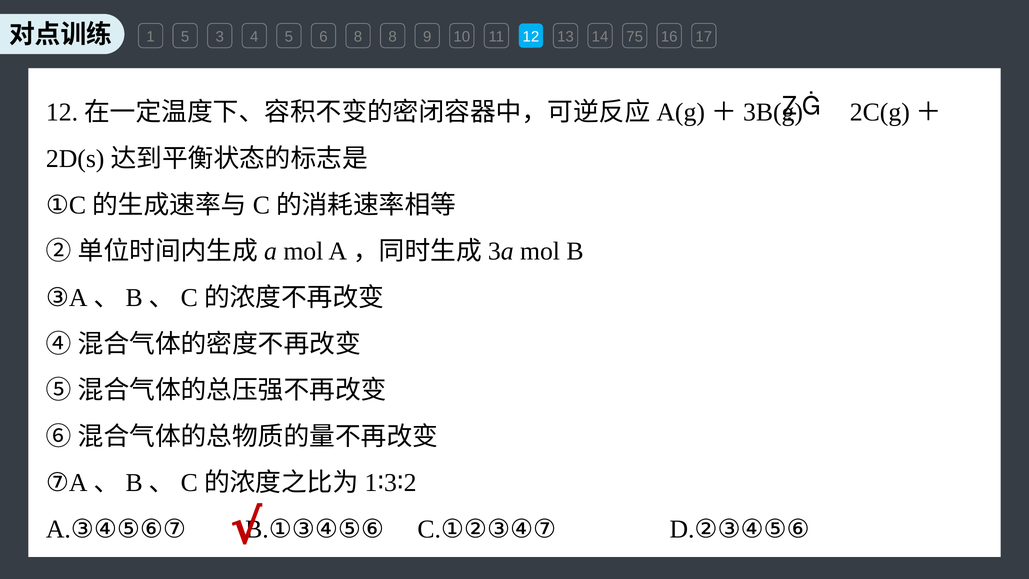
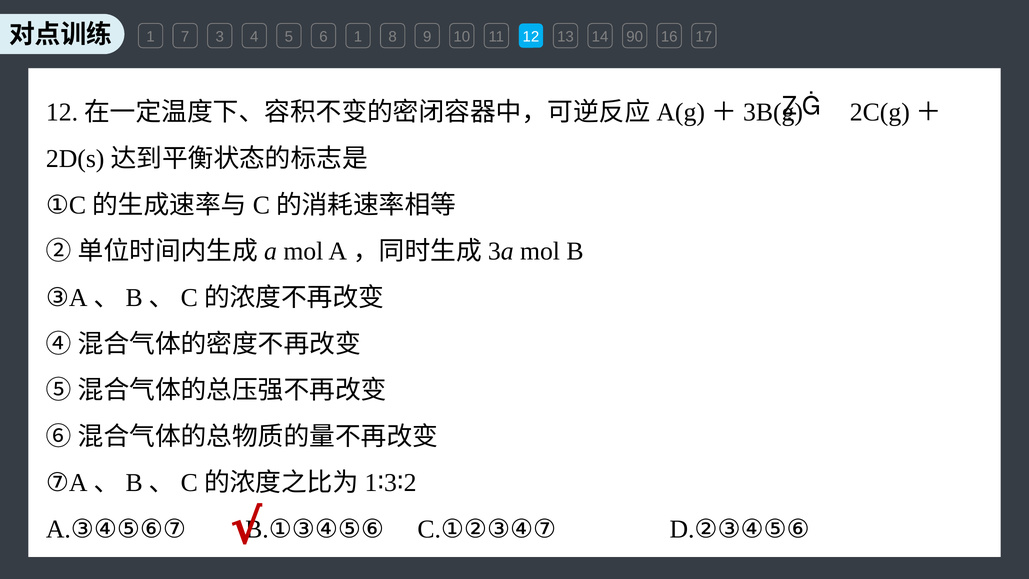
1 5: 5 -> 7 (185, 37)
6 8: 8 -> 1 (358, 37)
75: 75 -> 90 (635, 37)
